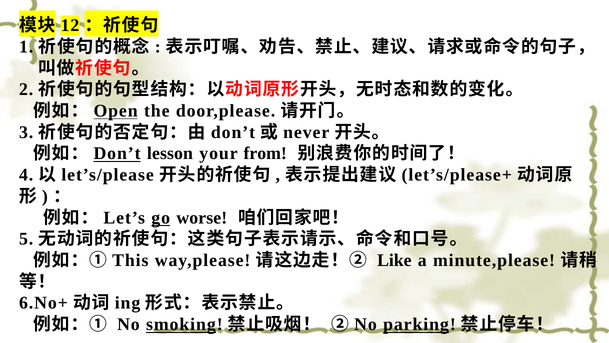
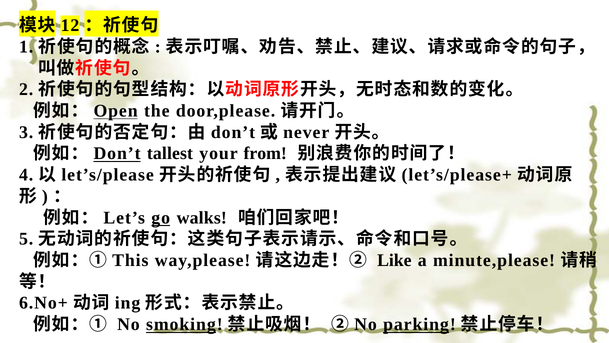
lesson: lesson -> tallest (170, 153)
worse: worse -> walks (202, 217)
